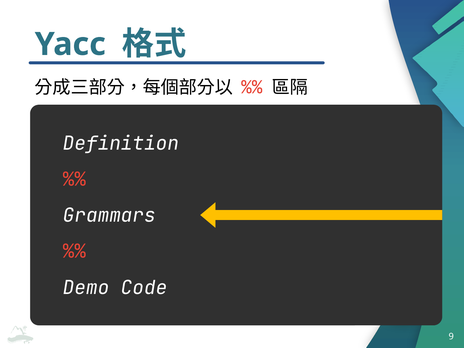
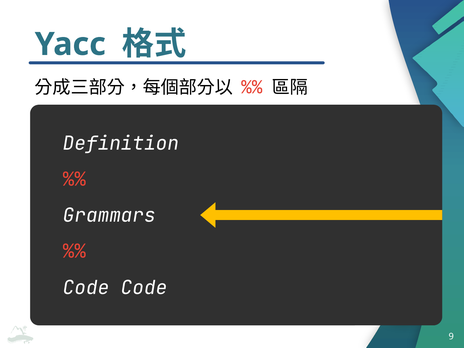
Demo: Demo -> Code (86, 288)
